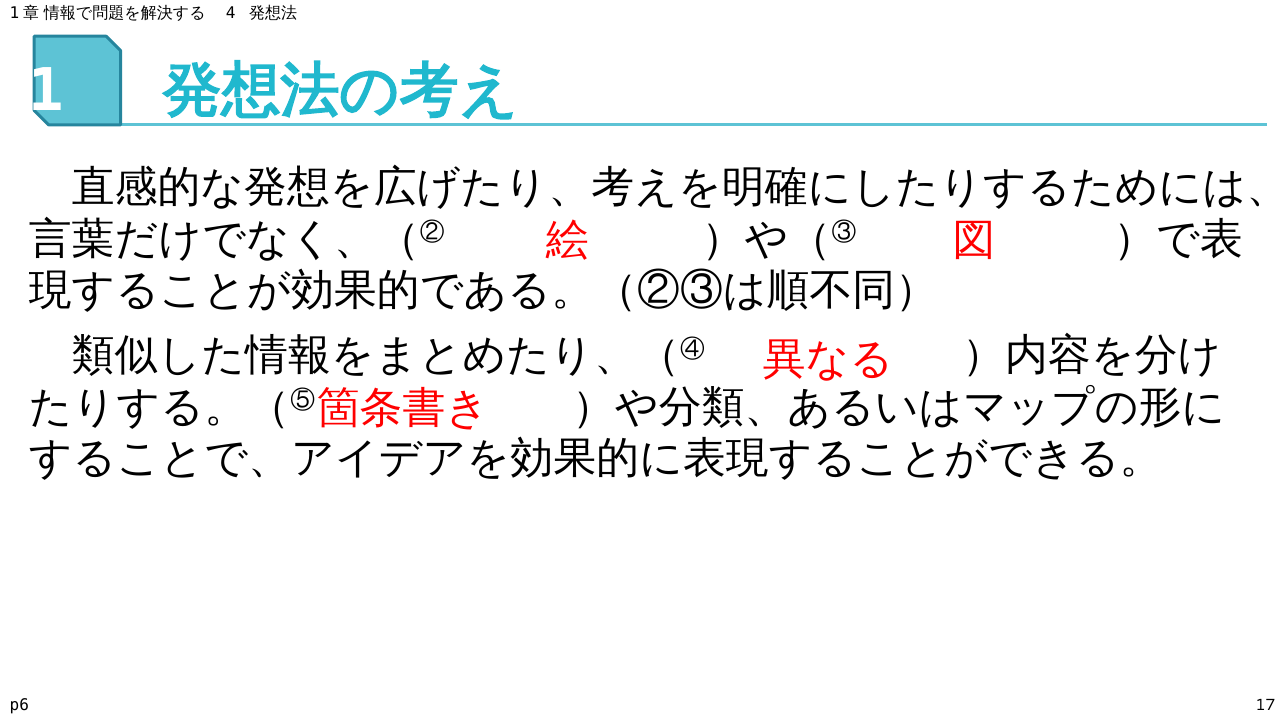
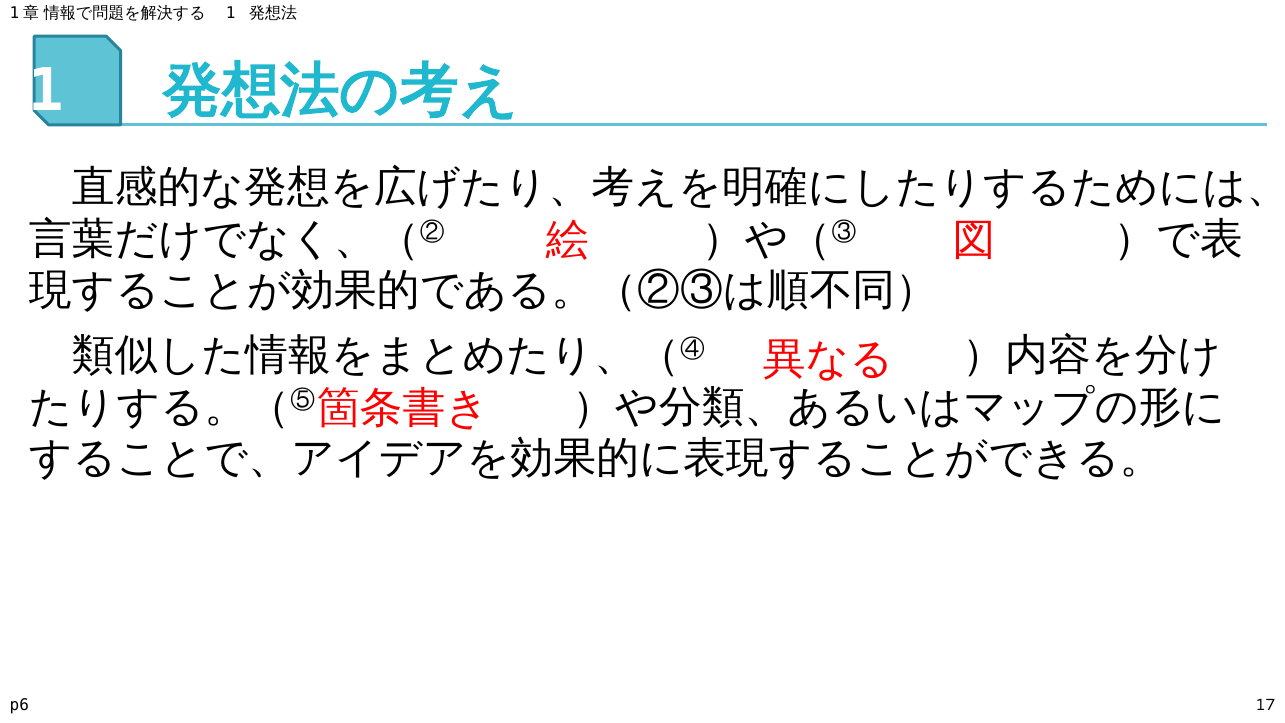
4: 4 -> 1 (231, 13)
